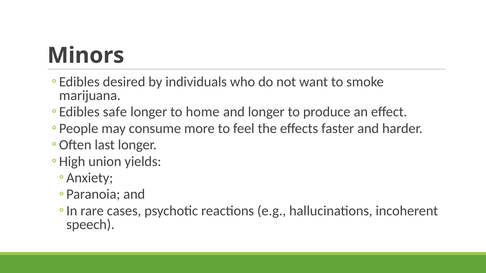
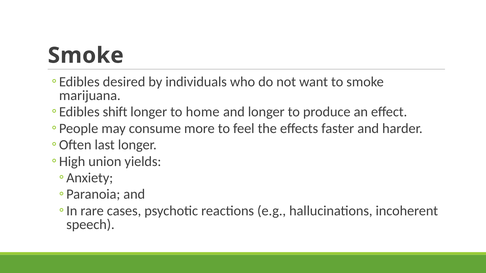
Minors: Minors -> Smoke (86, 55)
safe: safe -> shift (115, 112)
